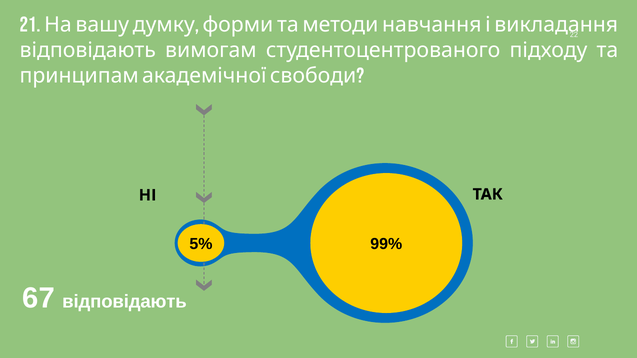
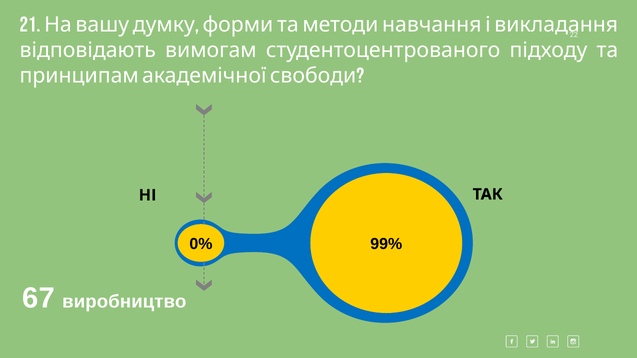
5%: 5% -> 0% (201, 244)
67 відповідають: відповідають -> виробництво (124, 302)
